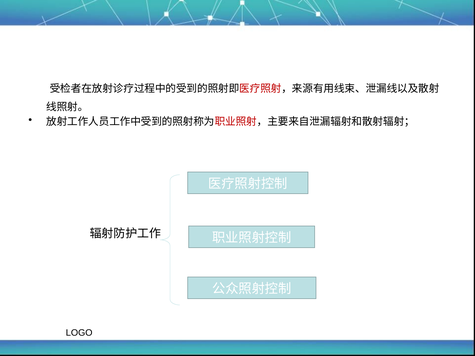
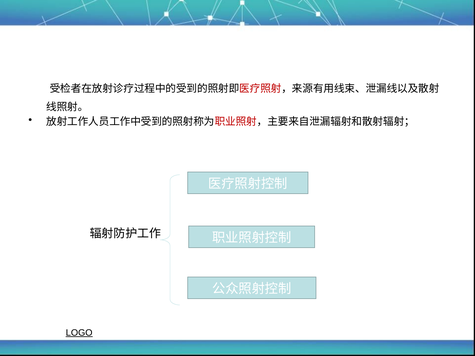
LOGO underline: none -> present (79, 333)
